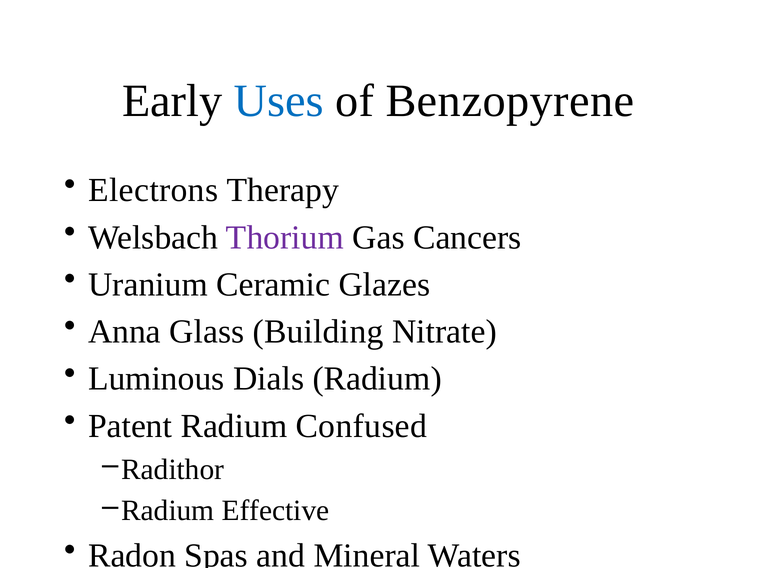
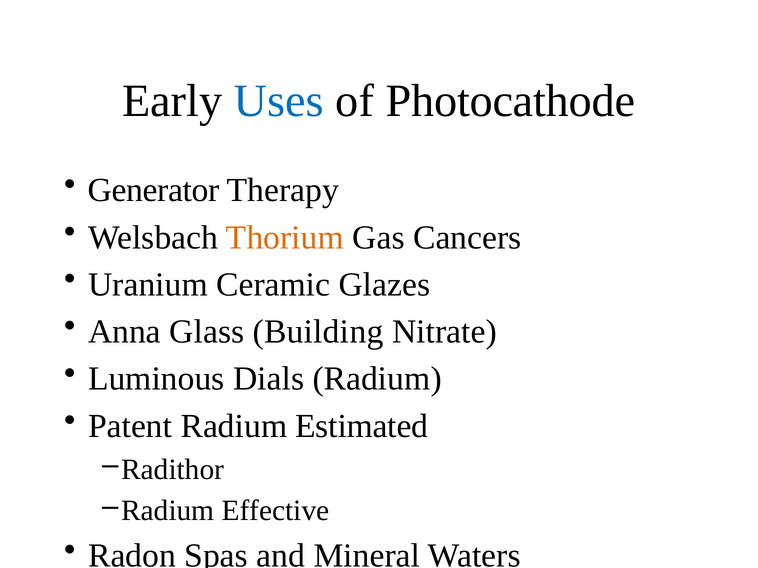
Benzopyrene: Benzopyrene -> Photocathode (510, 101)
Electrons: Electrons -> Generator (154, 190)
Thorium colour: purple -> orange (285, 238)
Confused: Confused -> Estimated (362, 426)
